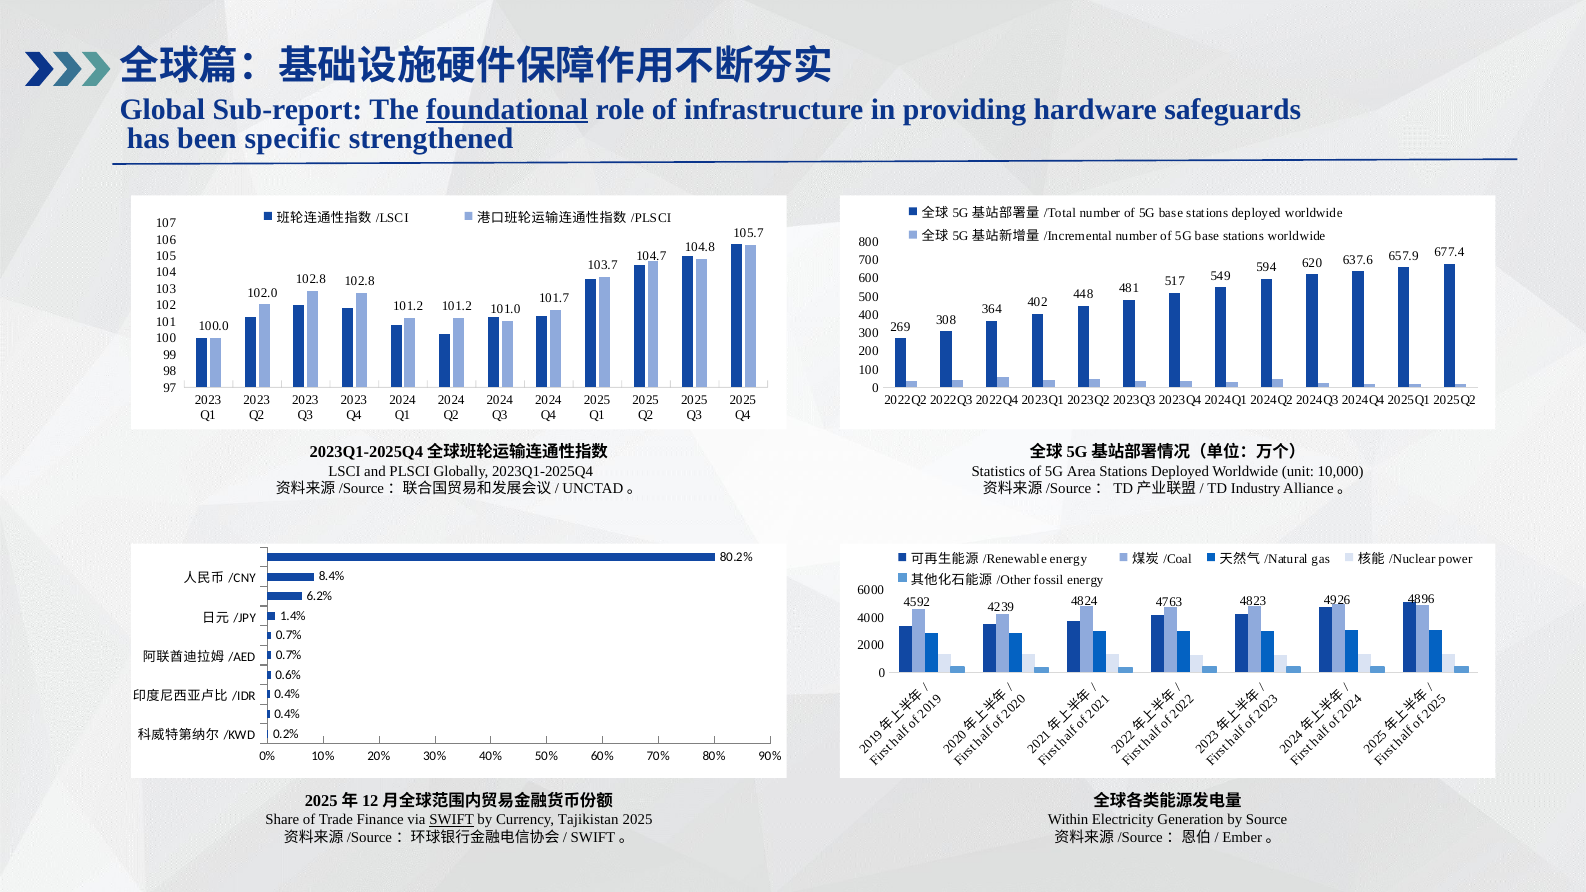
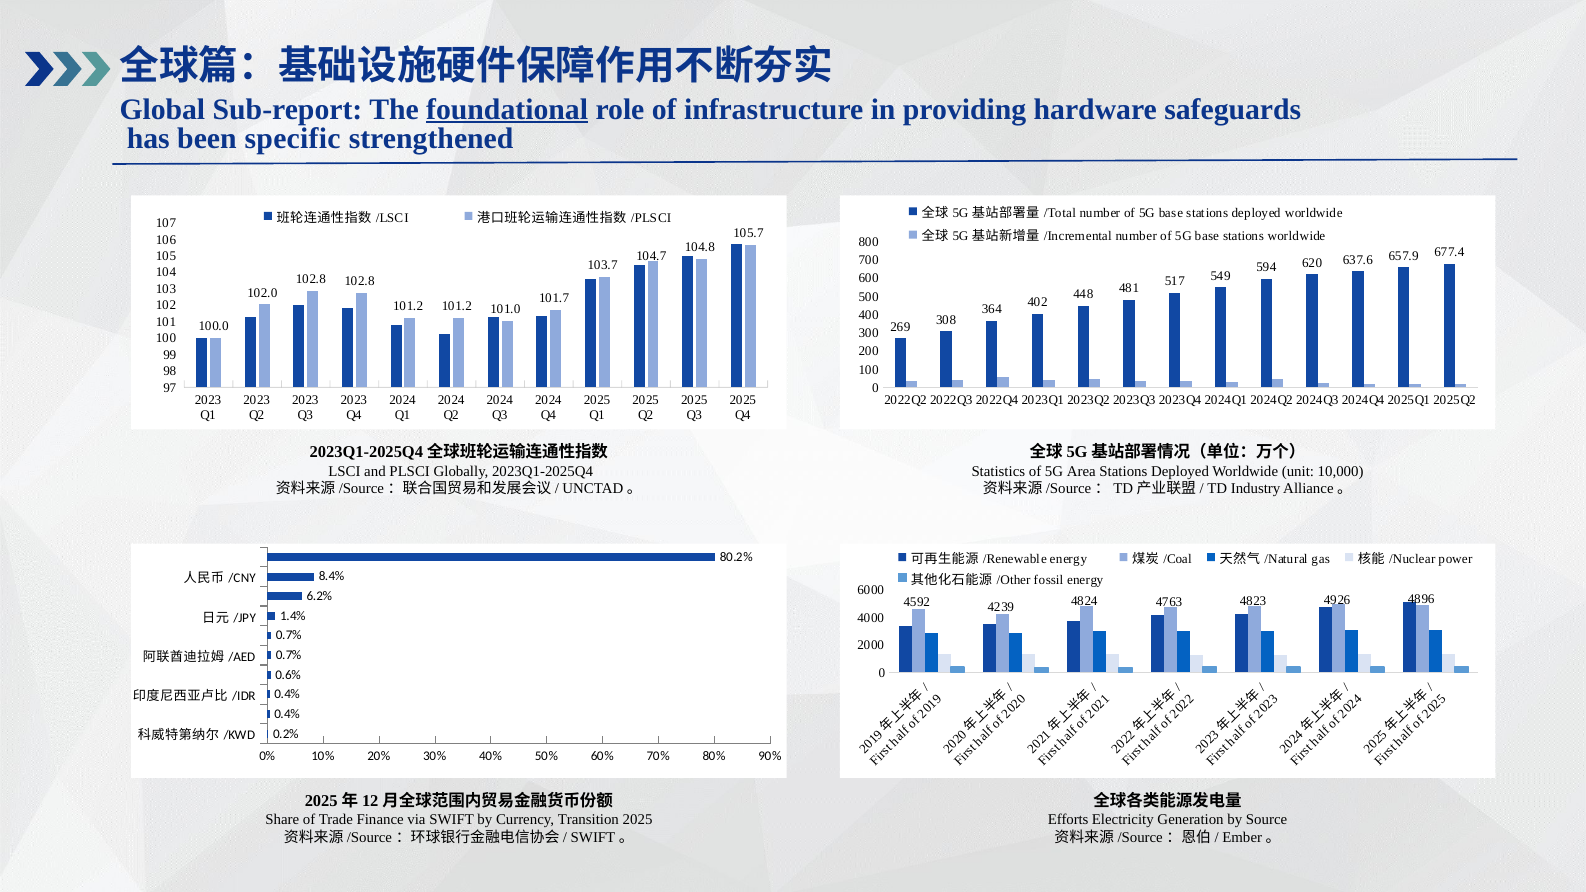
SWIFT underline: present -> none (452, 820)
Tajikistan: Tajikistan -> Transition (588, 820)
Within: Within -> Efforts (1068, 820)
